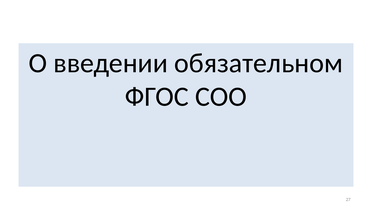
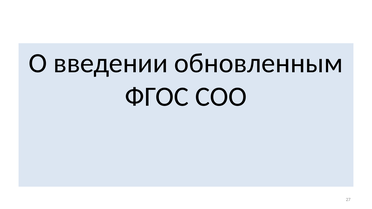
обязательном: обязательном -> обновленным (259, 63)
